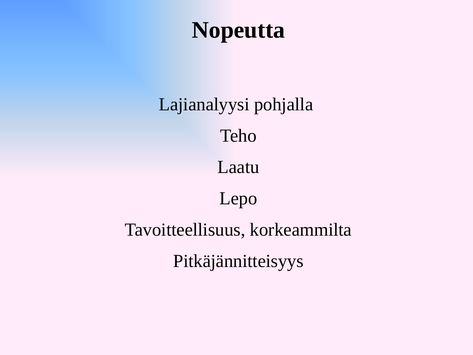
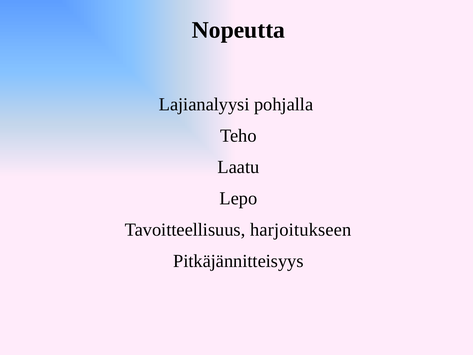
korkeammilta: korkeammilta -> harjoitukseen (301, 229)
